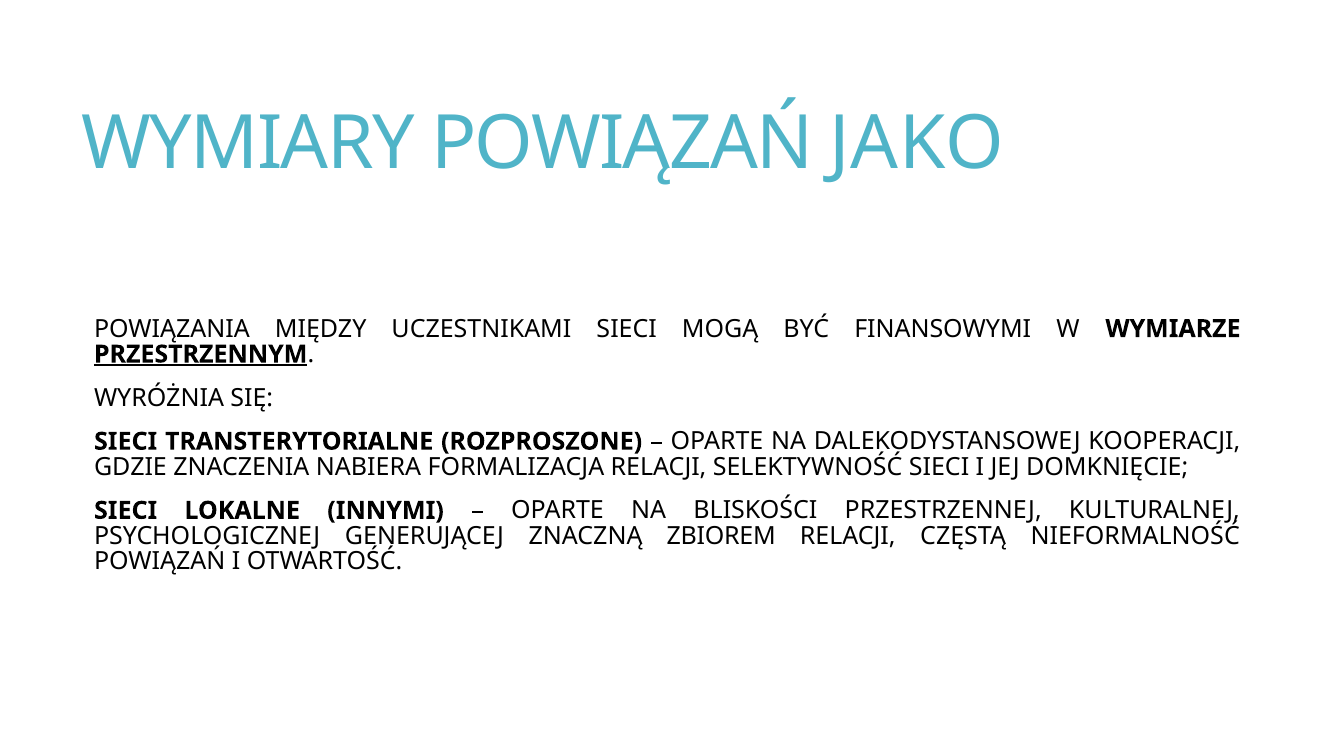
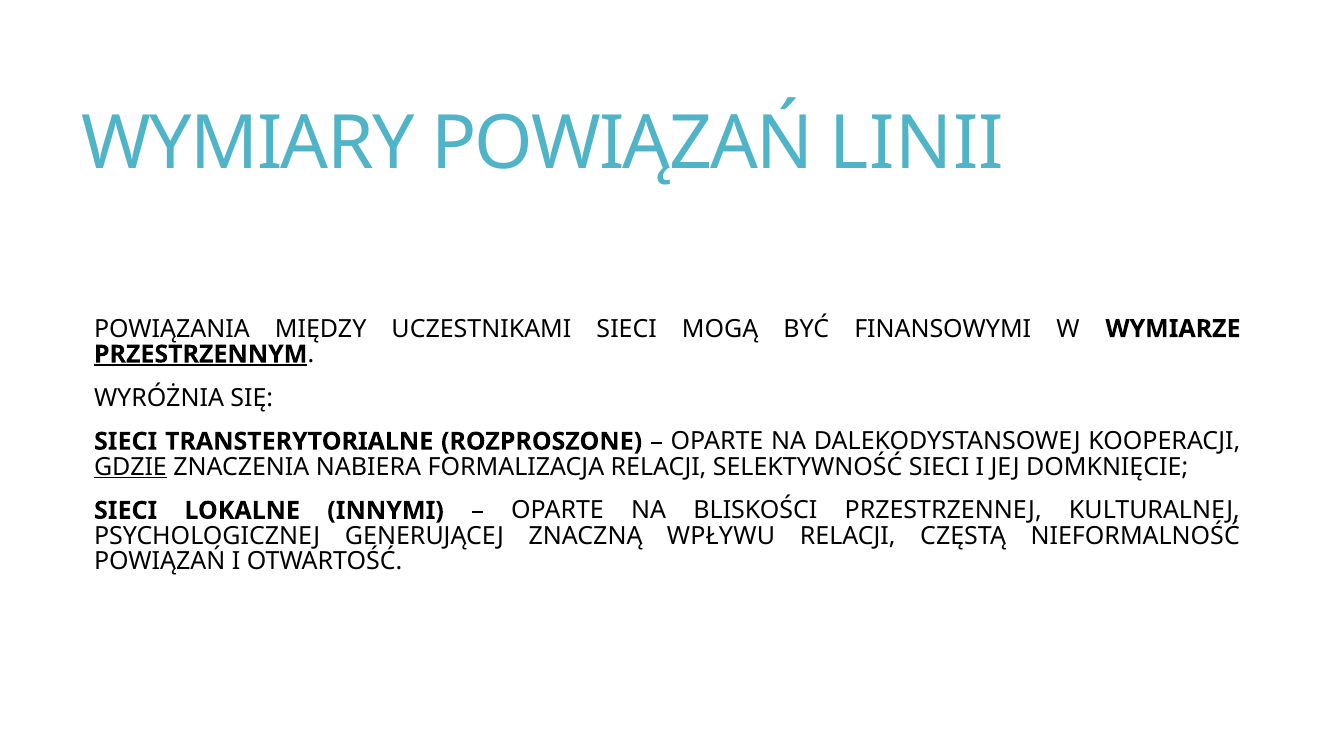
JAKO: JAKO -> LINII (917, 144)
GDZIE underline: none -> present (130, 467)
ZBIOREM: ZBIOREM -> WPŁYWU (721, 536)
